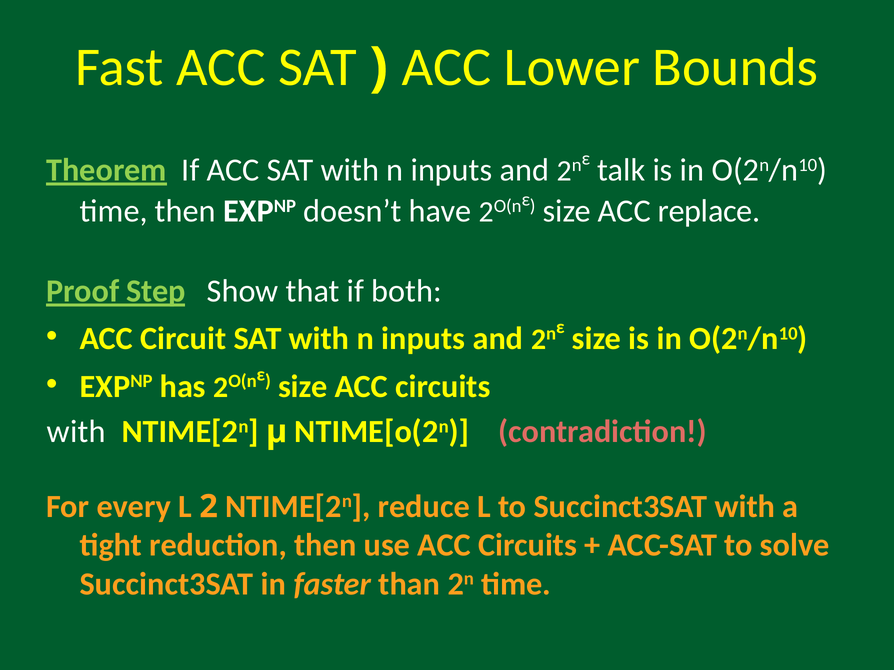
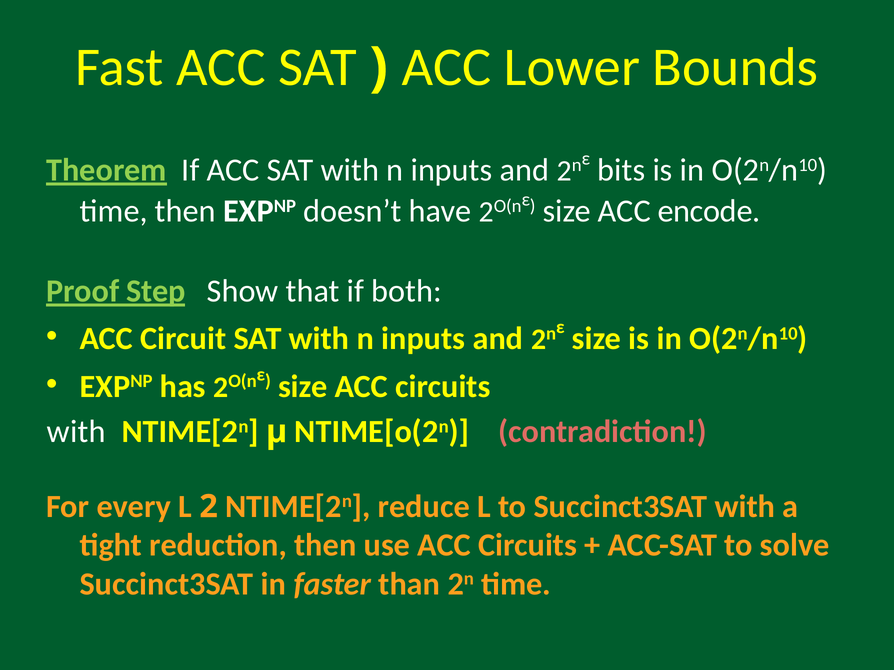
talk: talk -> bits (621, 170)
replace: replace -> encode (709, 211)
